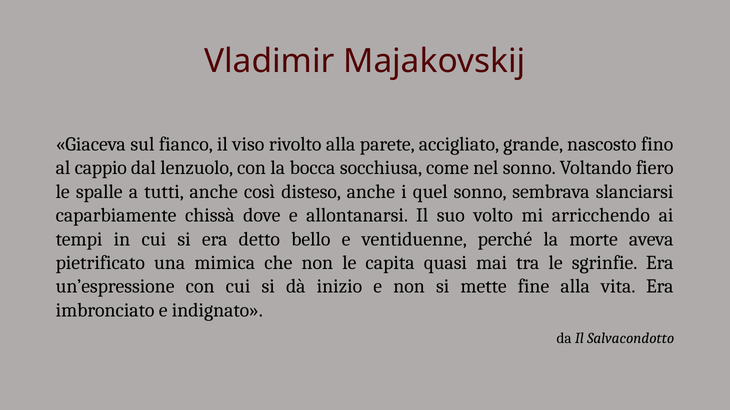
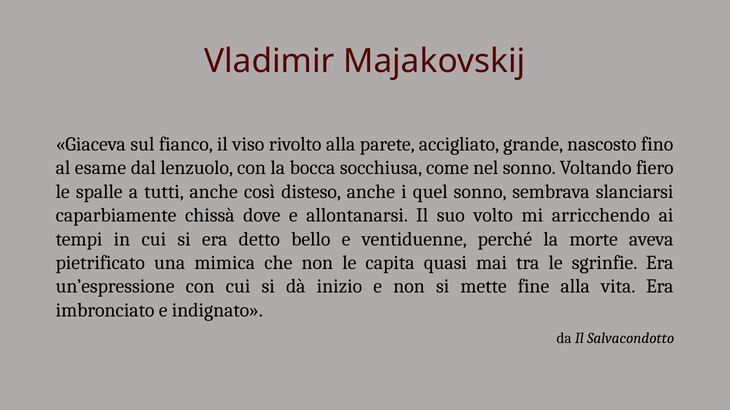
cappio: cappio -> esame (101, 168)
